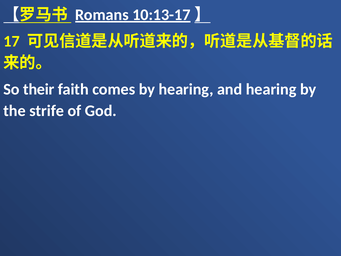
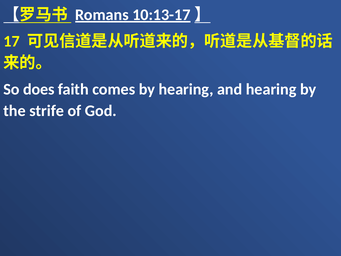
their: their -> does (39, 89)
